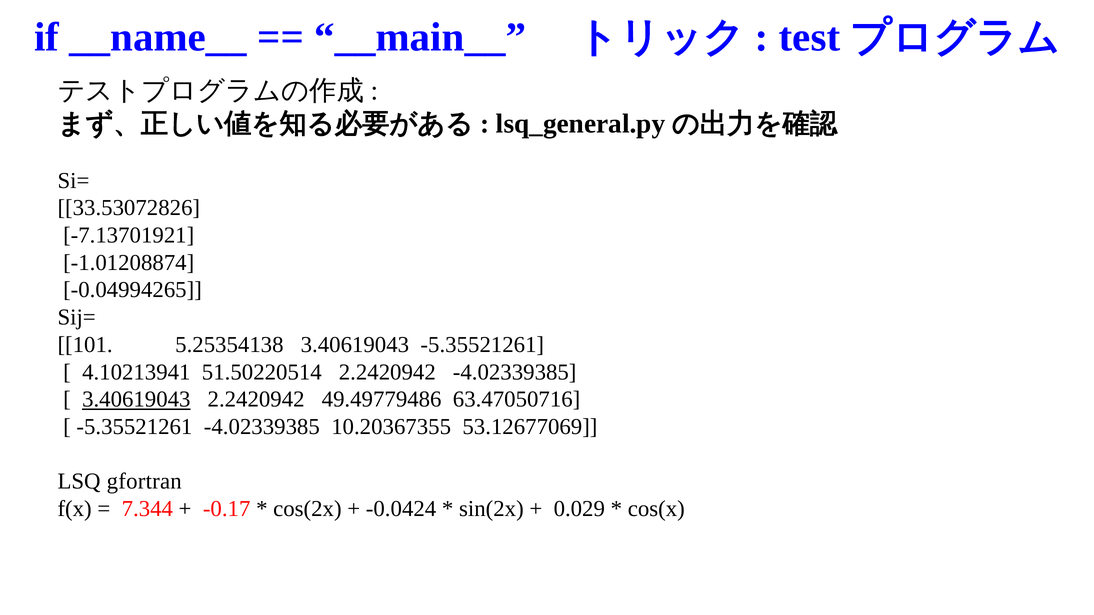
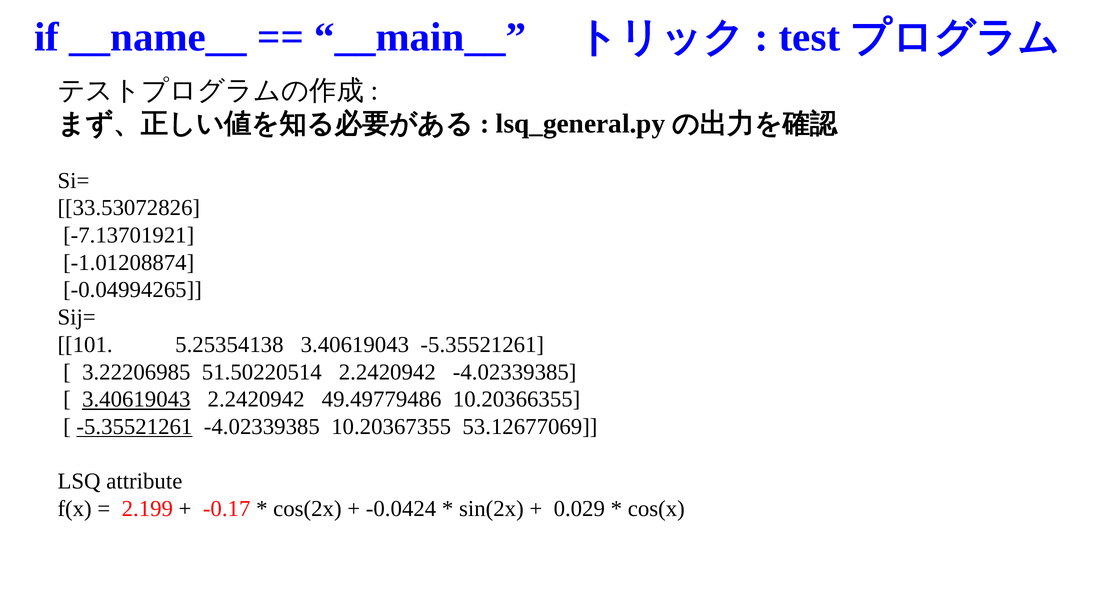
4.10213941: 4.10213941 -> 3.22206985 (136, 372)
63.47050716: 63.47050716 -> 10.20366355 (517, 400)
-5.35521261 underline: none -> present (134, 427)
gfortran: gfortran -> attribute (144, 482)
7.344: 7.344 -> 2.199 (147, 509)
